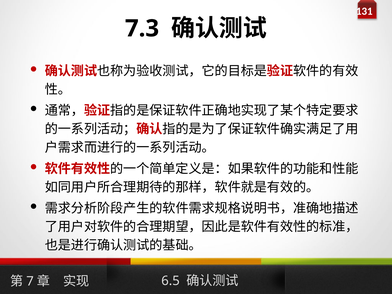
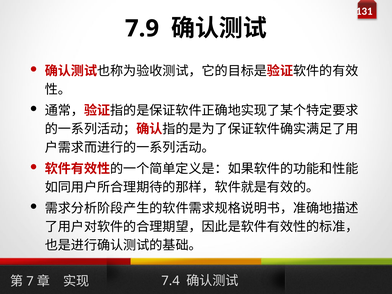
7.3: 7.3 -> 7.9 (142, 28)
6.5: 6.5 -> 7.4 (171, 281)
